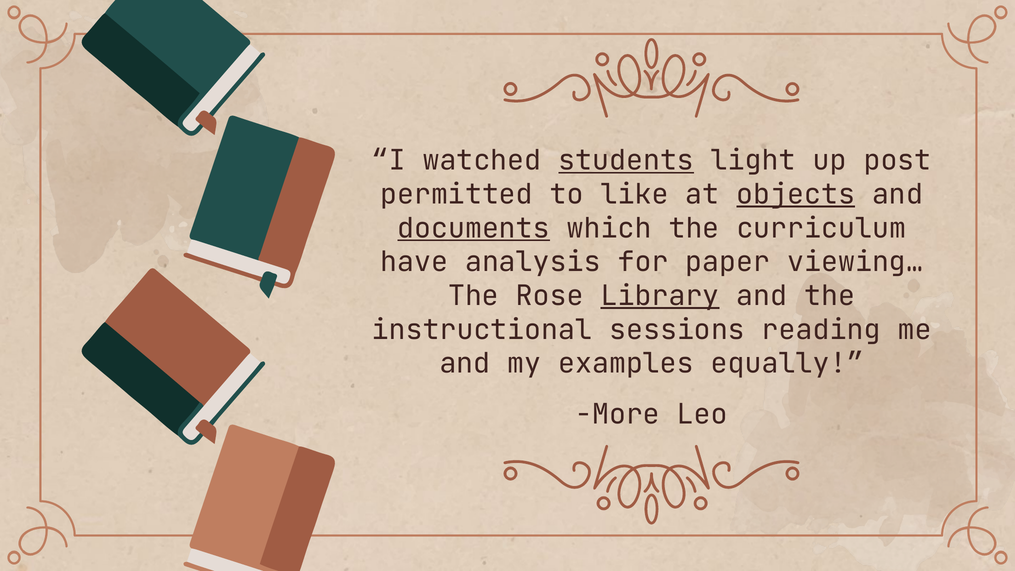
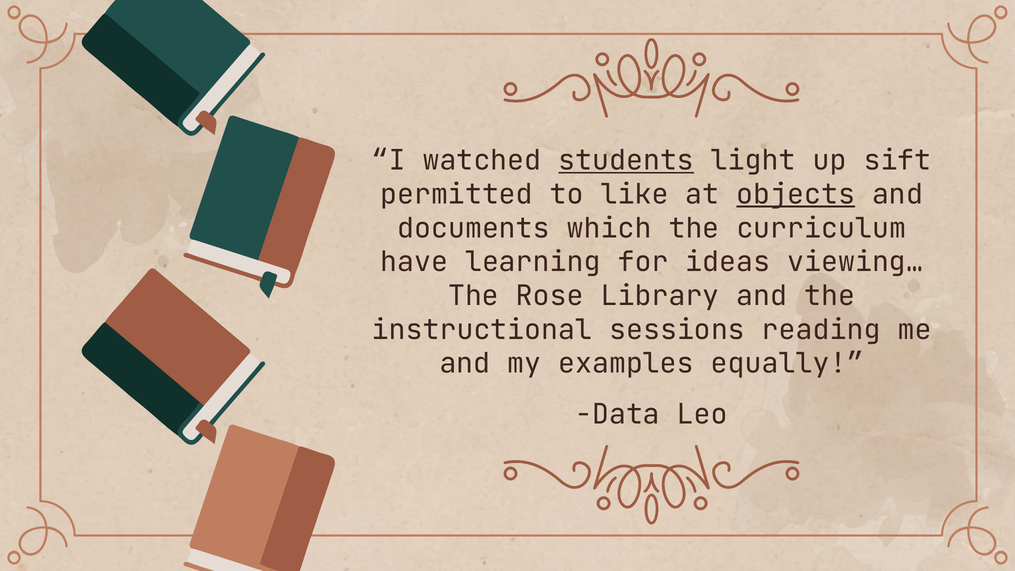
post: post -> sift (897, 160)
documents underline: present -> none (474, 228)
analysis: analysis -> learning (533, 262)
paper: paper -> ideas (728, 262)
Library underline: present -> none (660, 296)
More: More -> Data (618, 414)
